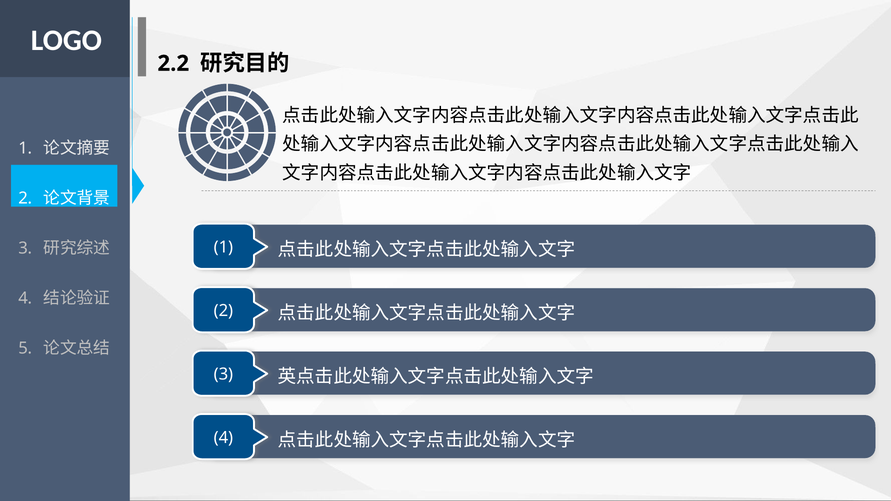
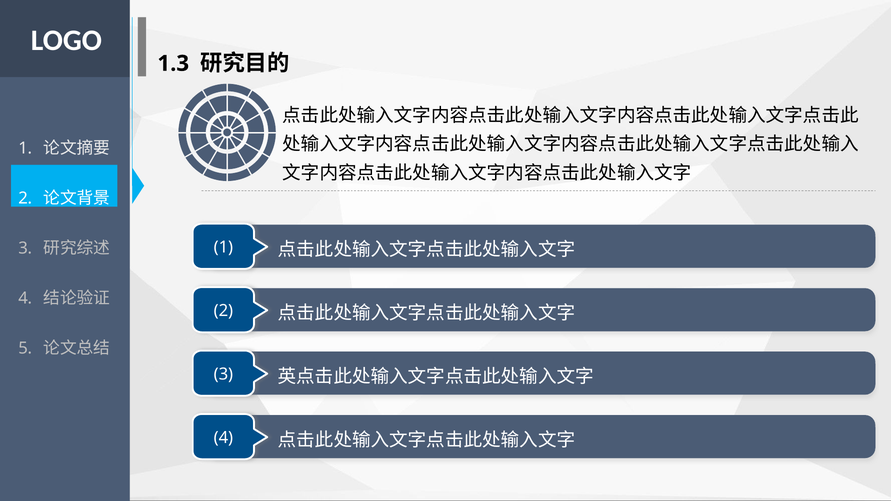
2.2: 2.2 -> 1.3 (173, 63)
